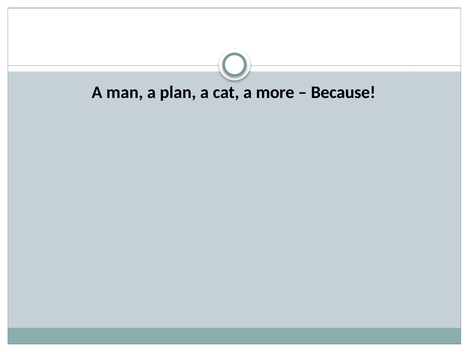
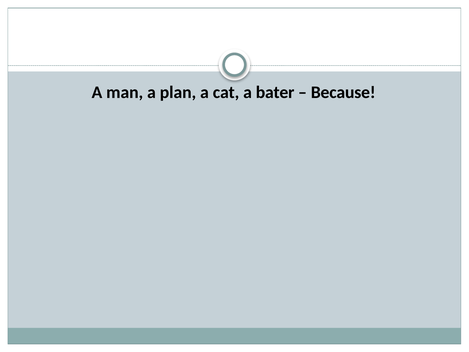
more: more -> bater (275, 92)
